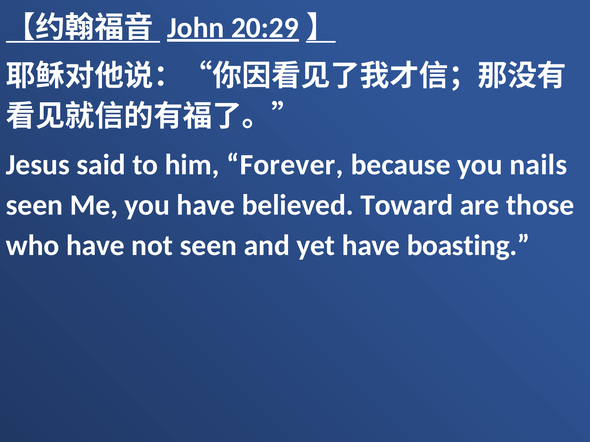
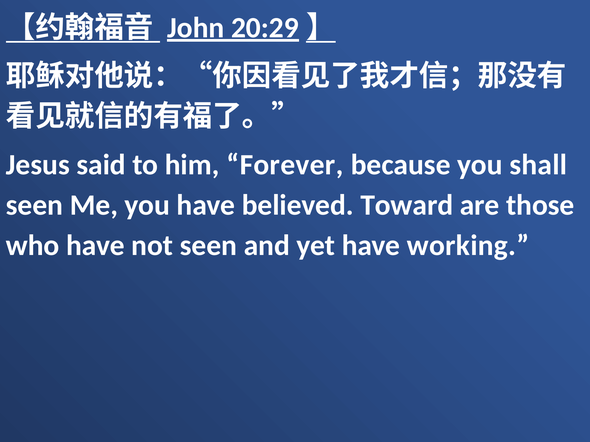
nails: nails -> shall (538, 165)
boasting: boasting -> working (468, 246)
